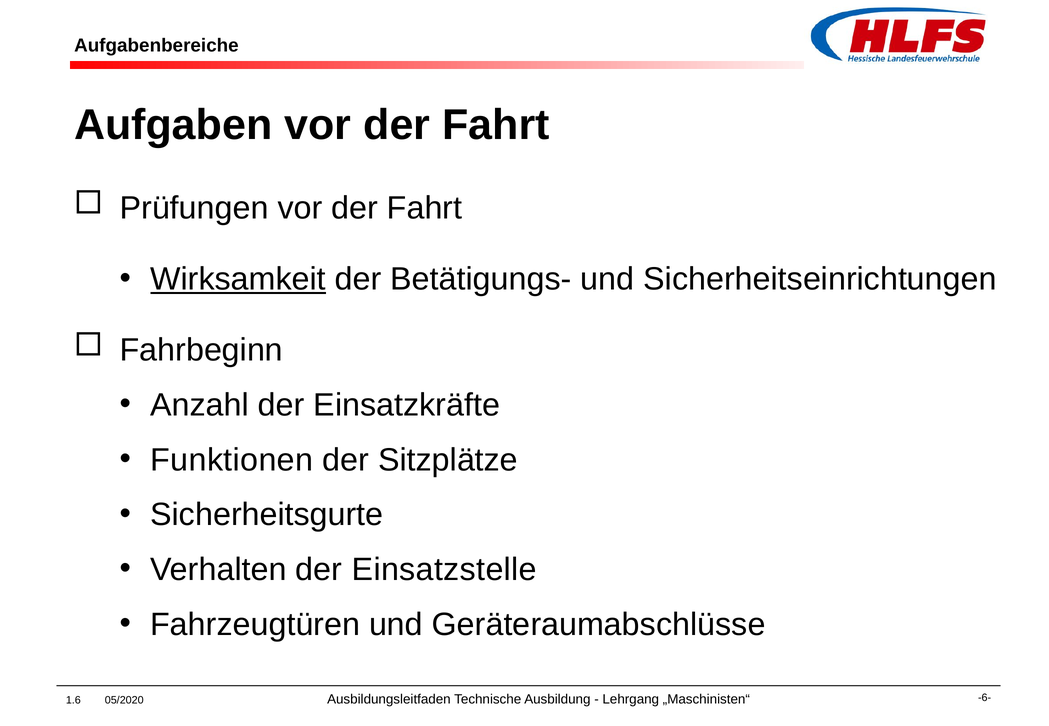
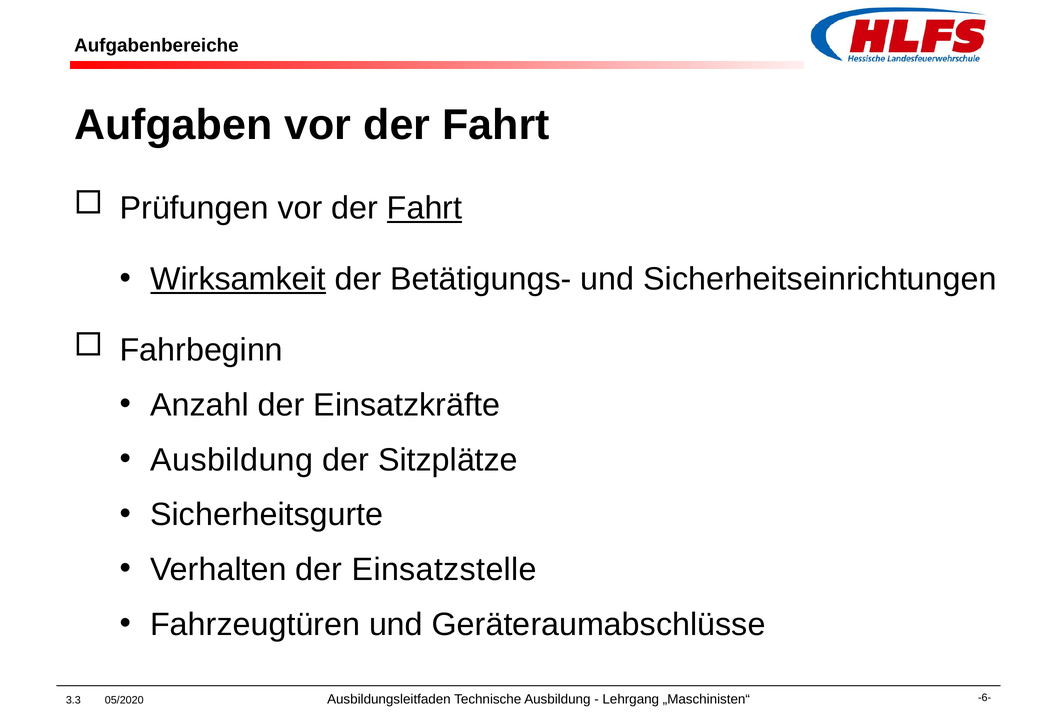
Fahrt underline: none -> present (425, 208)
Funktionen: Funktionen -> Ausbildung (232, 460)
1.6: 1.6 -> 3.3 (73, 700)
